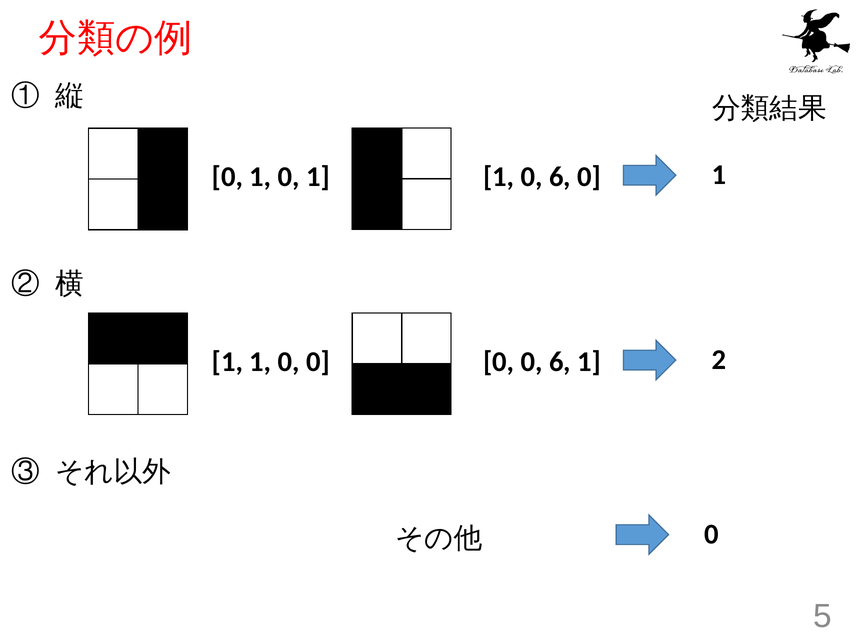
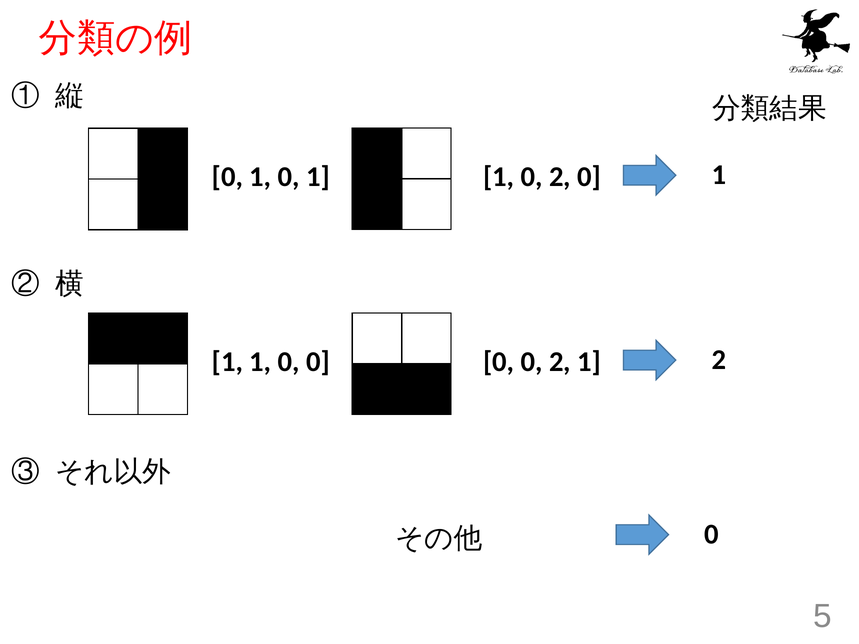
1 0 6: 6 -> 2 (560, 177)
0 0 6: 6 -> 2 (560, 362)
